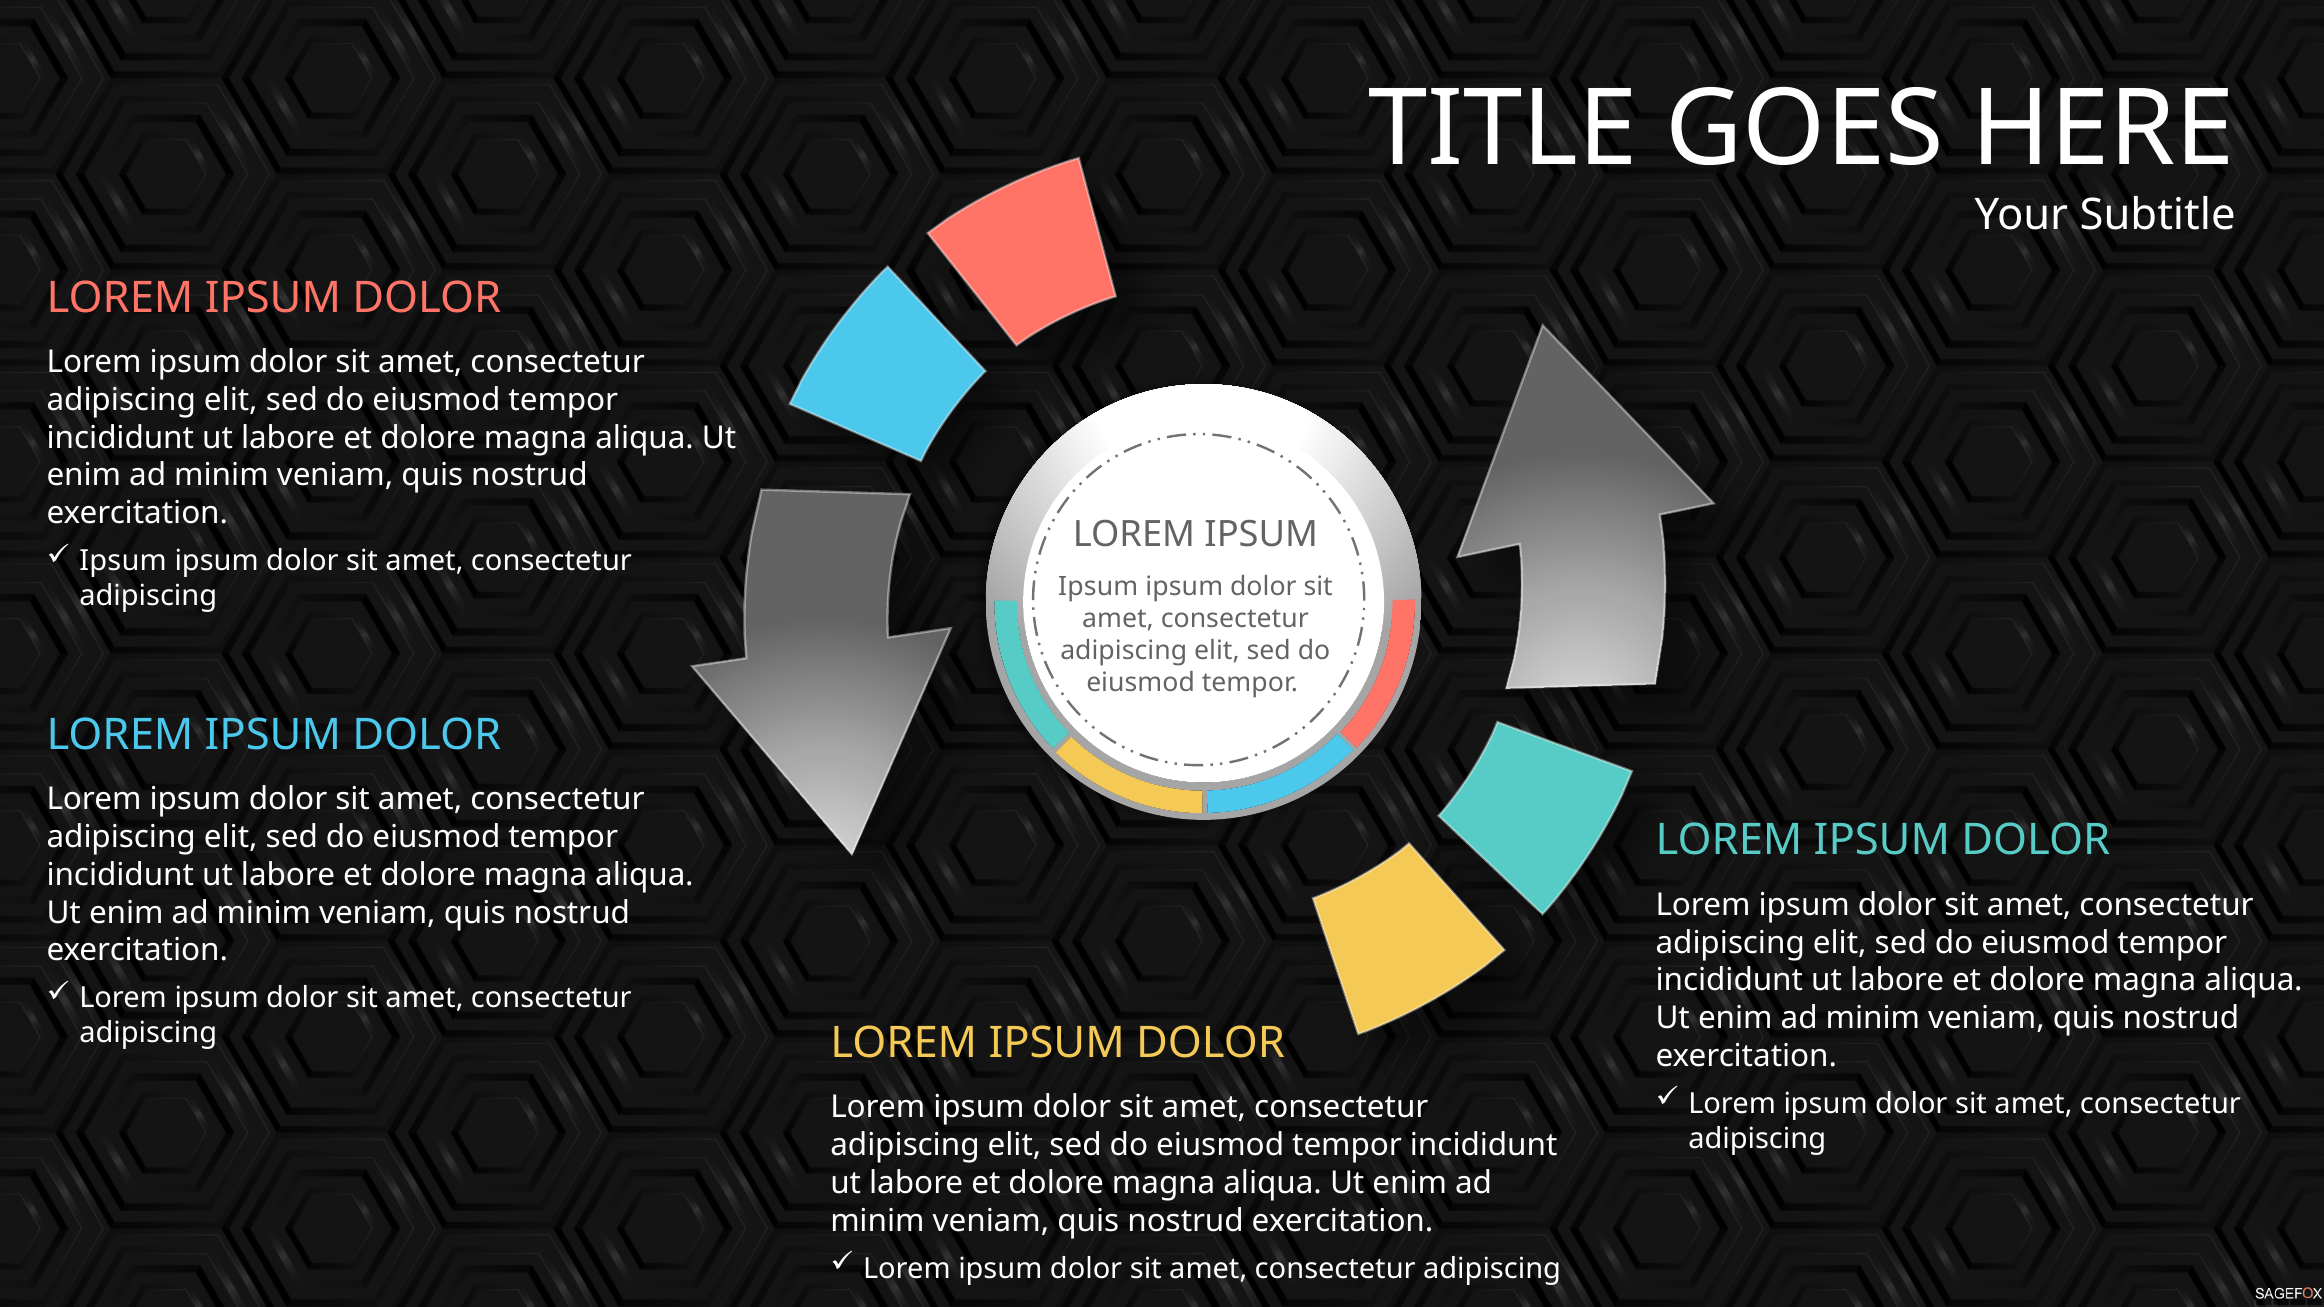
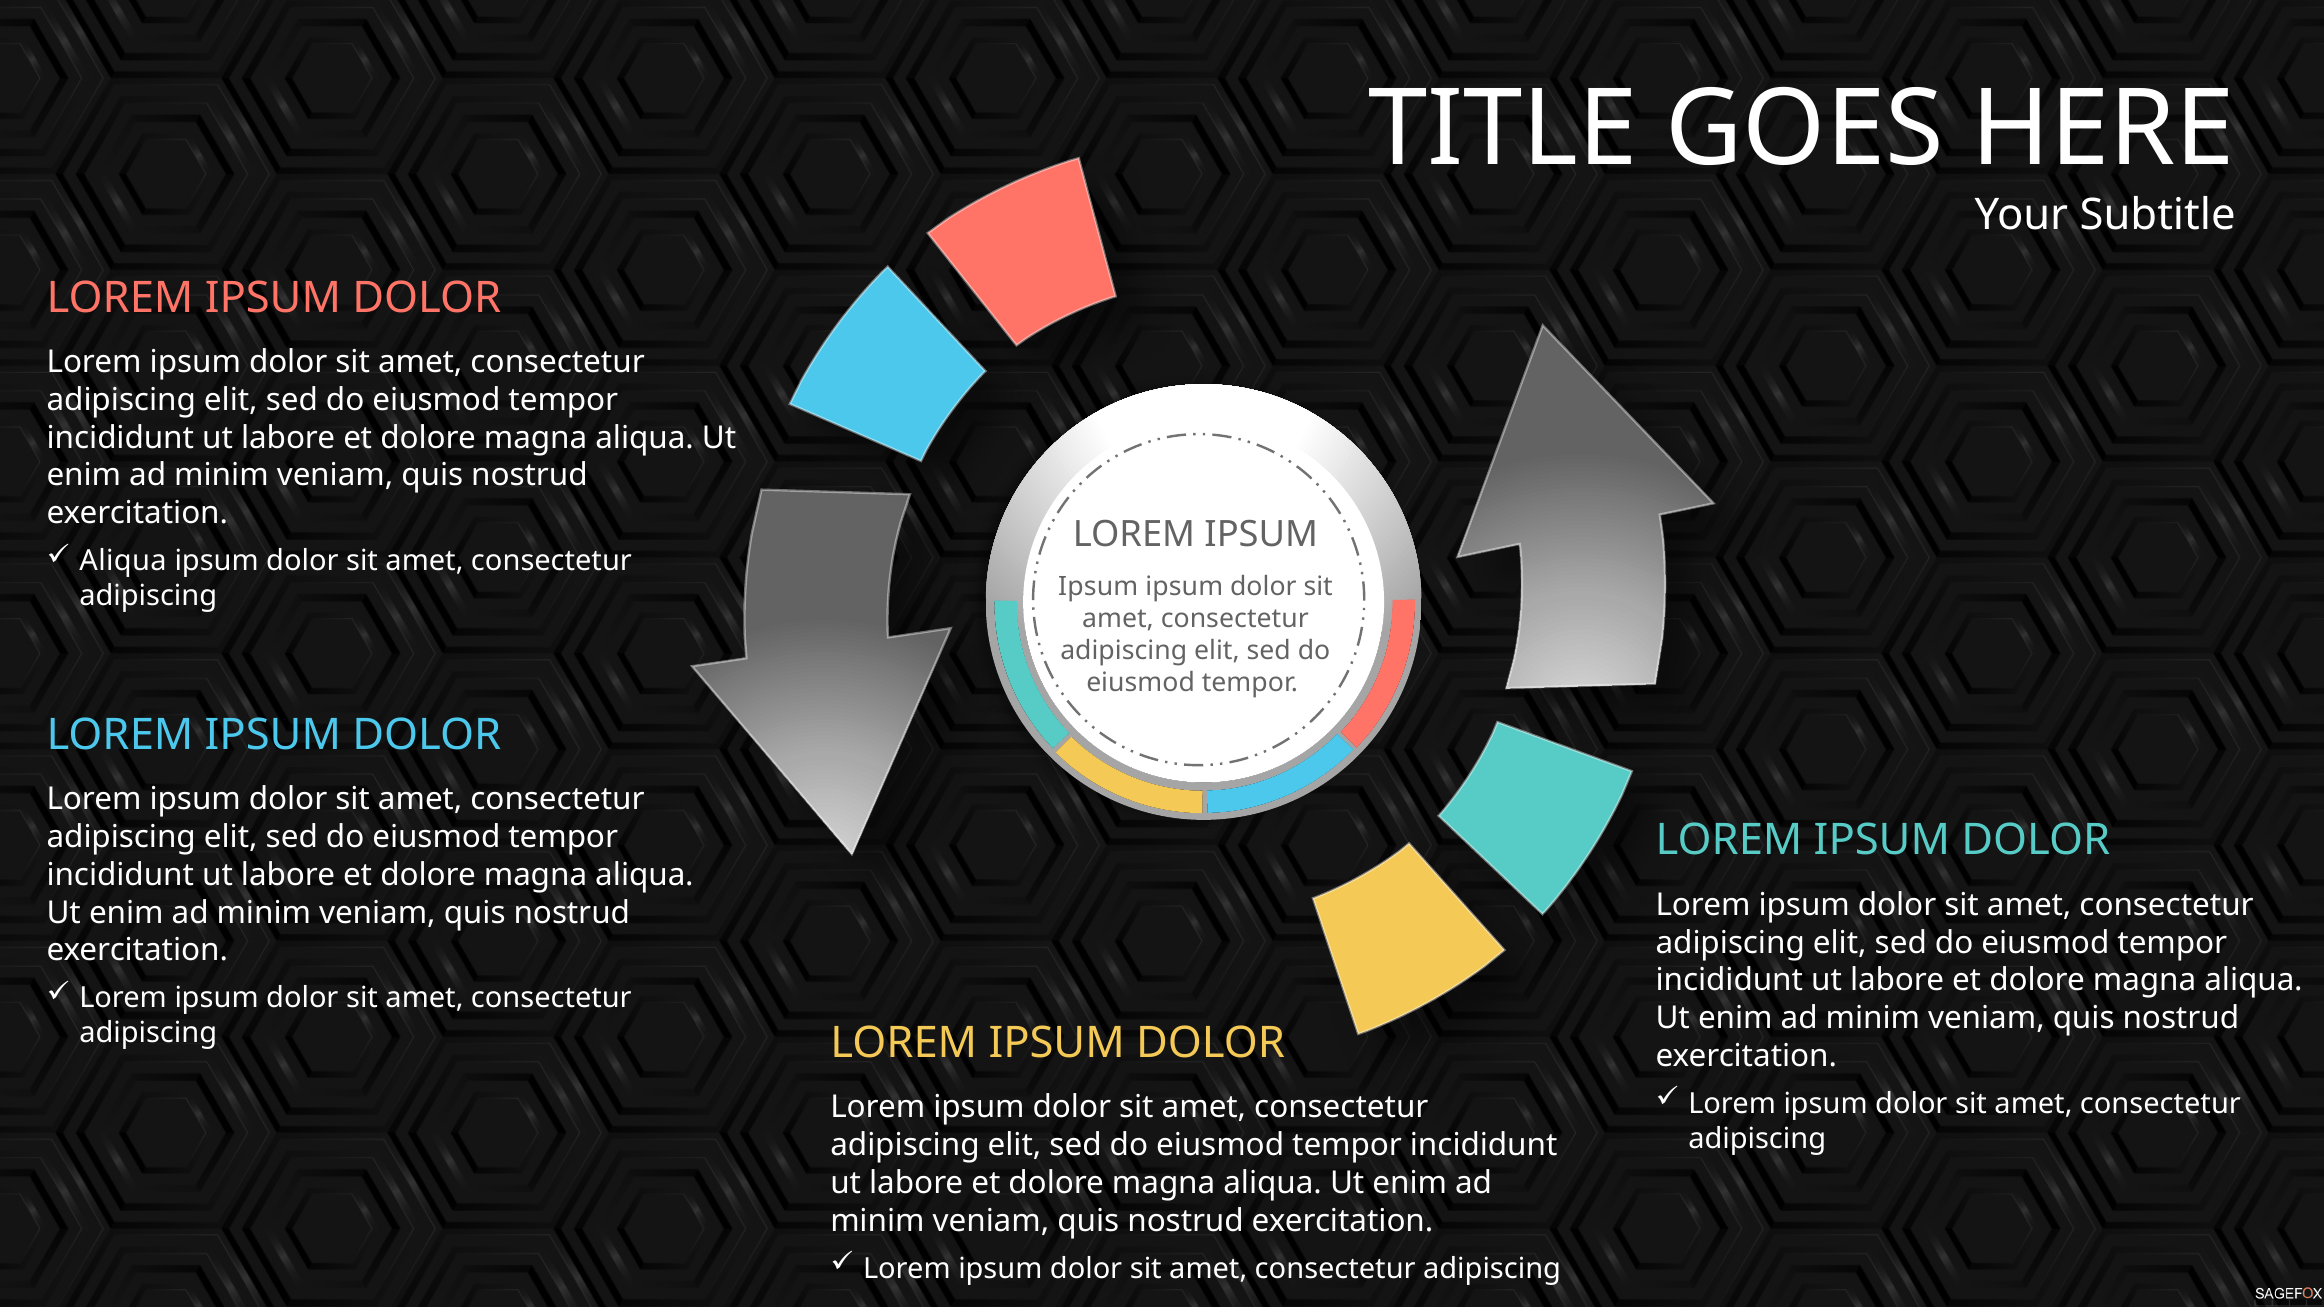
Ipsum: Ipsum -> Aliqua (123, 561)
